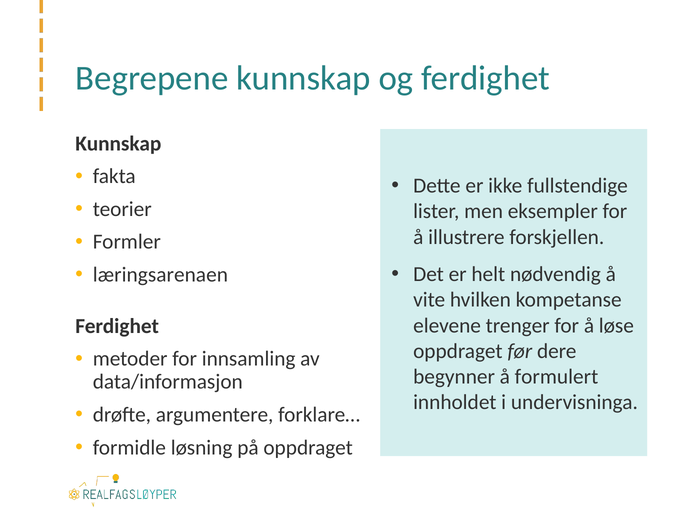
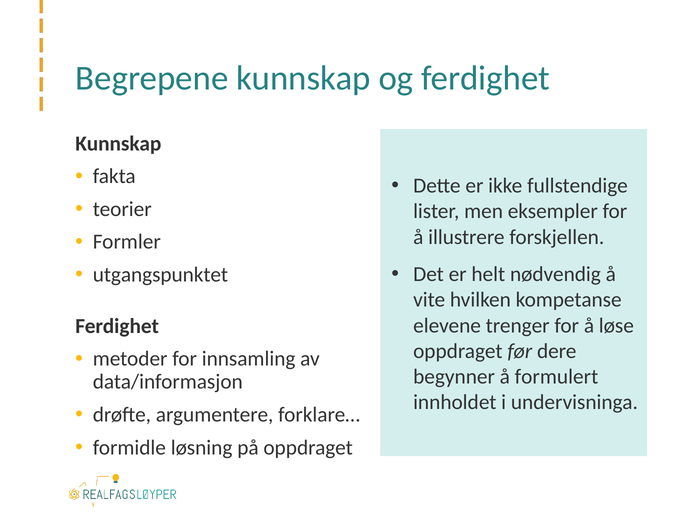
læringsarenaen: læringsarenaen -> utgangspunktet (160, 274)
